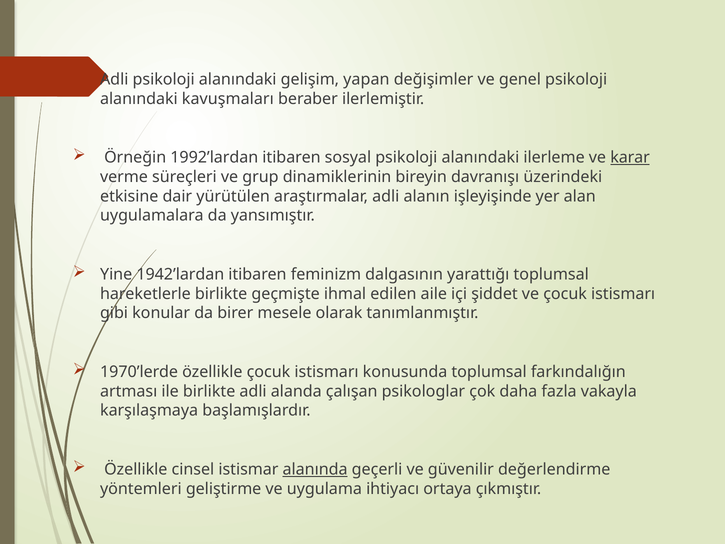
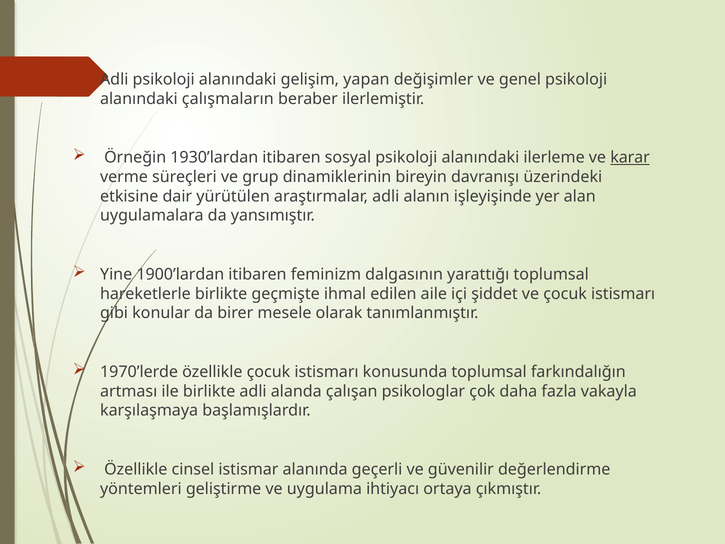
kavuşmaları: kavuşmaları -> çalışmaların (228, 99)
1992’lardan: 1992’lardan -> 1930’lardan (214, 158)
1942’lardan: 1942’lardan -> 1900’lardan (180, 274)
alanında underline: present -> none (315, 469)
